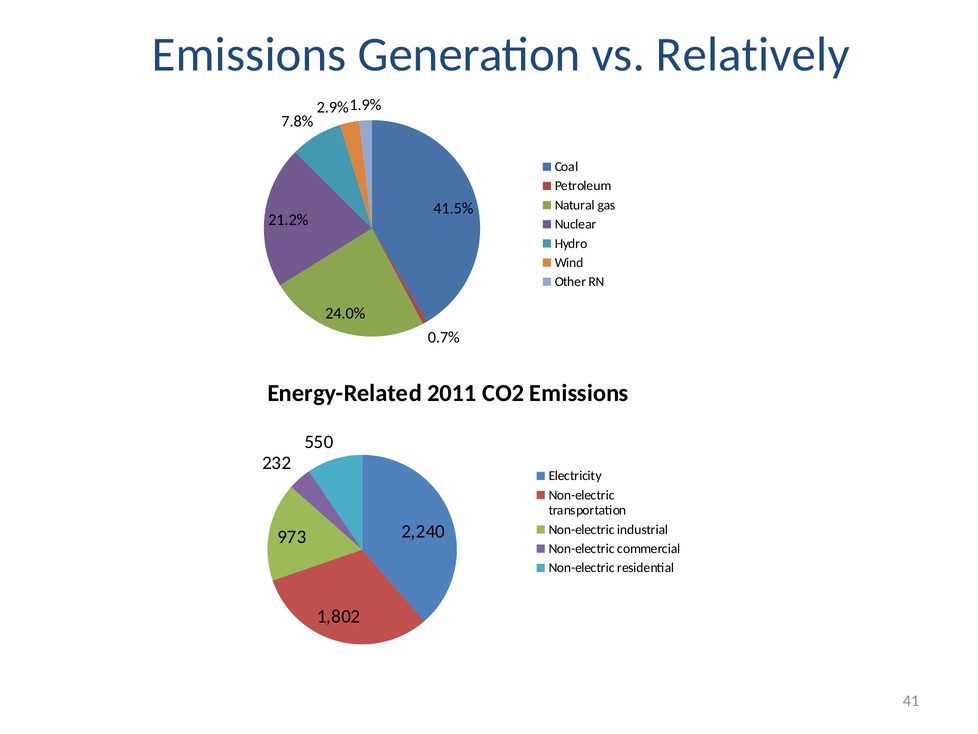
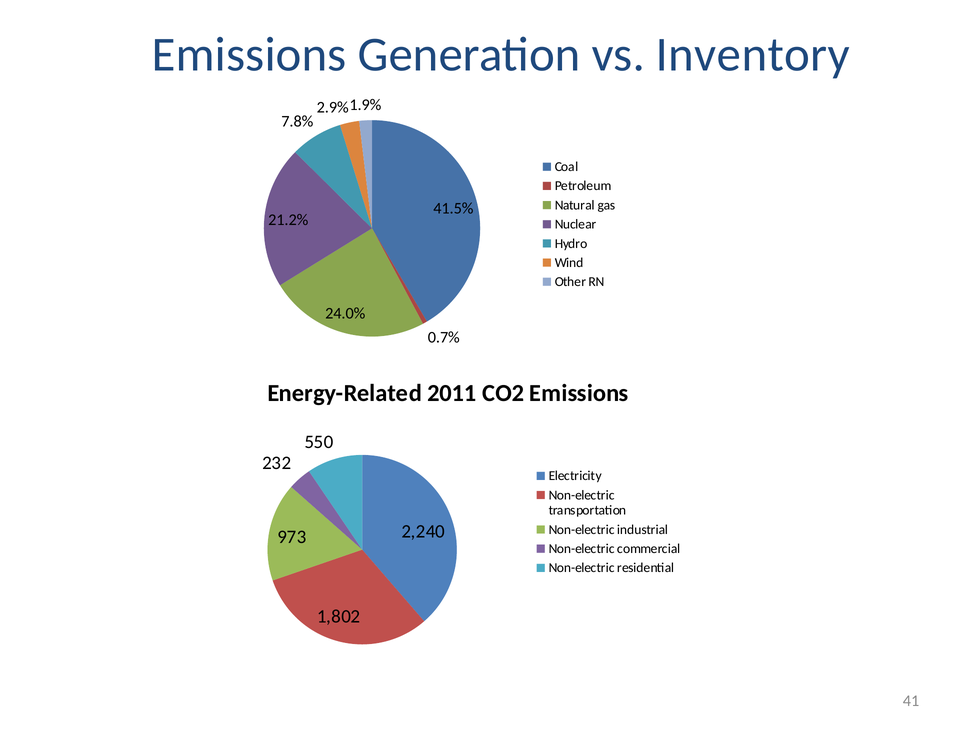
Relatively: Relatively -> Inventory (753, 55)
